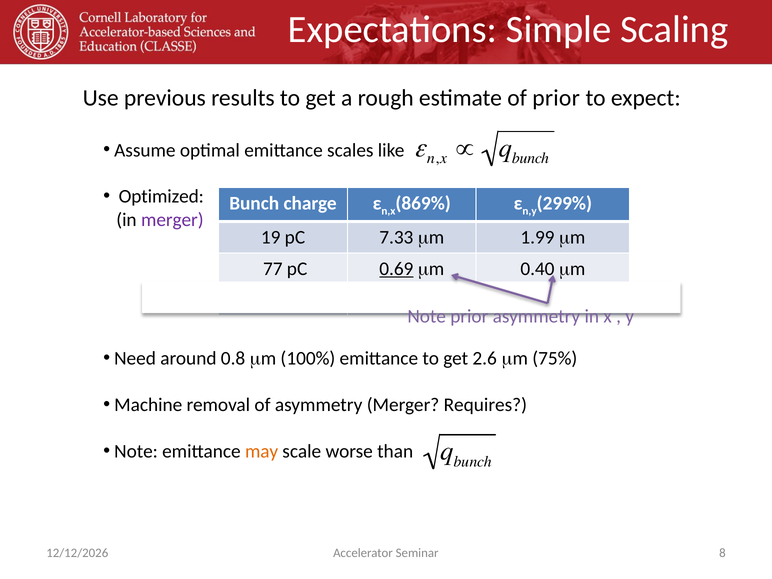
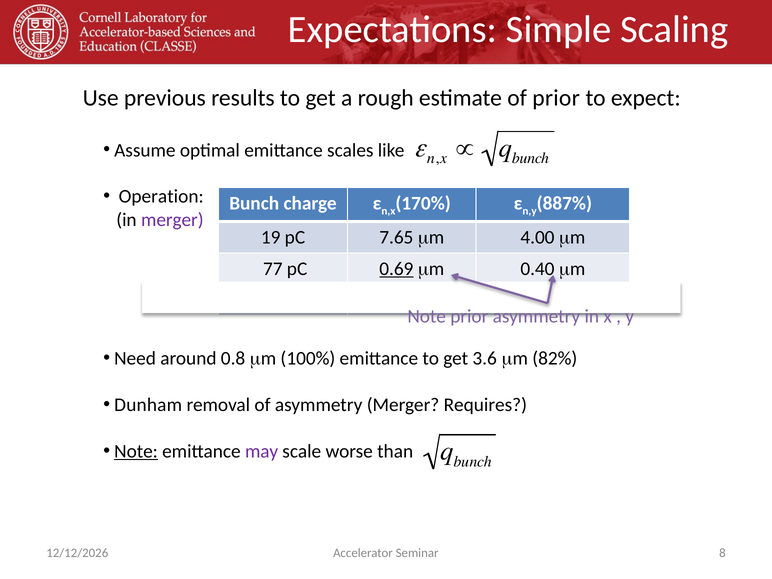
Optimized: Optimized -> Operation (161, 196)
869%: 869% -> 170% (423, 203)
299%: 299% -> 887% (564, 203)
7.33: 7.33 -> 7.65 (396, 237)
1.99: 1.99 -> 4.00 (537, 237)
2.6: 2.6 -> 3.6 (485, 359)
75%: 75% -> 82% (555, 359)
Machine: Machine -> Dunham (148, 405)
Note underline: none -> present (136, 451)
may colour: orange -> purple (262, 451)
